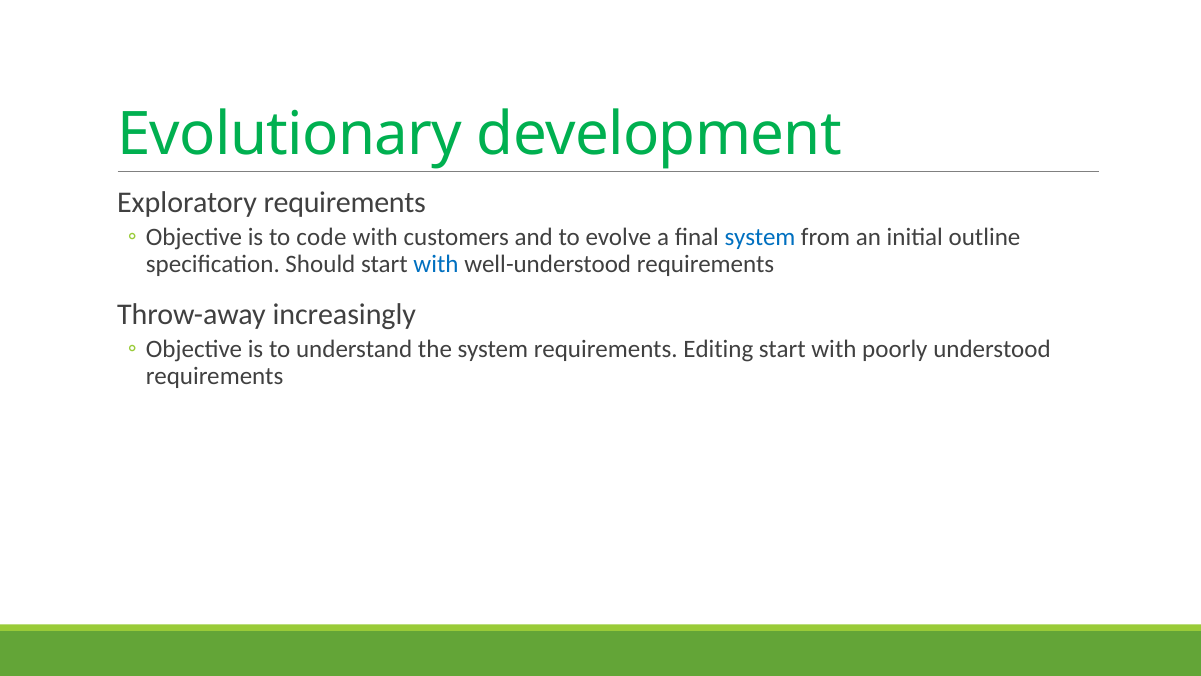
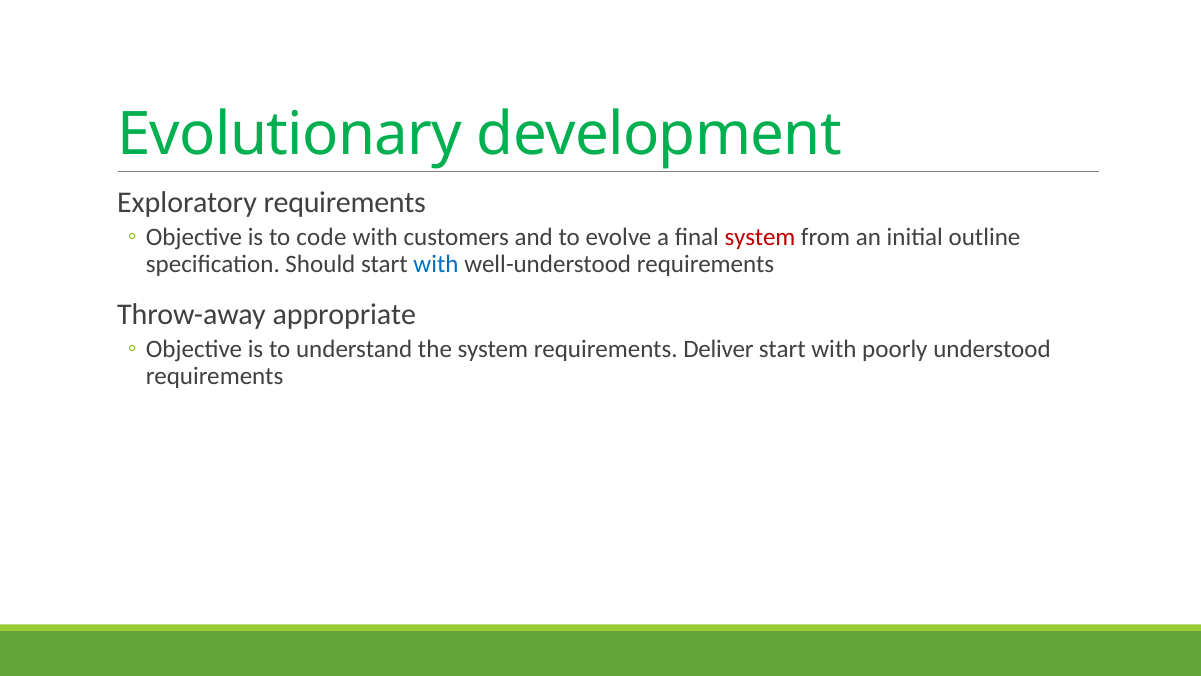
system colour: blue -> red (760, 237)
increasingly: increasingly -> appropriate (344, 314)
Editing: Editing -> Deliver (718, 349)
